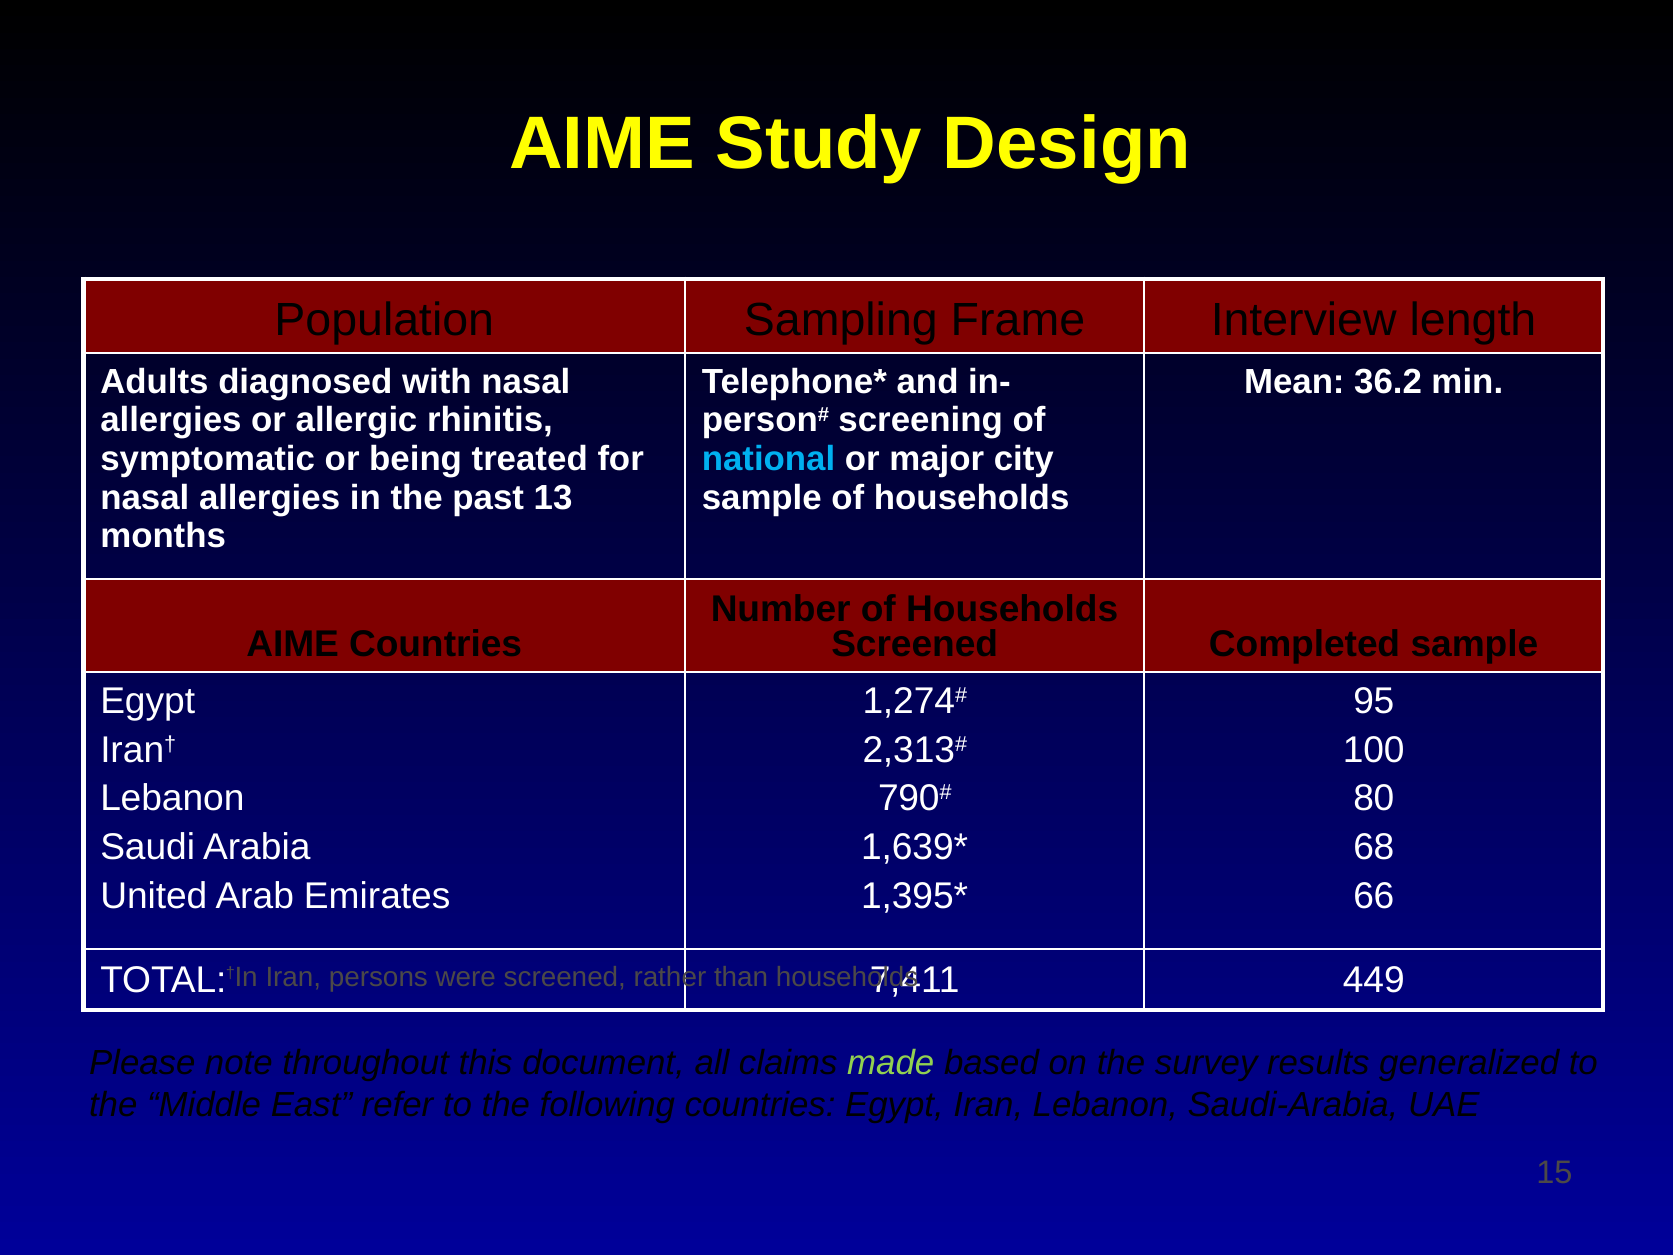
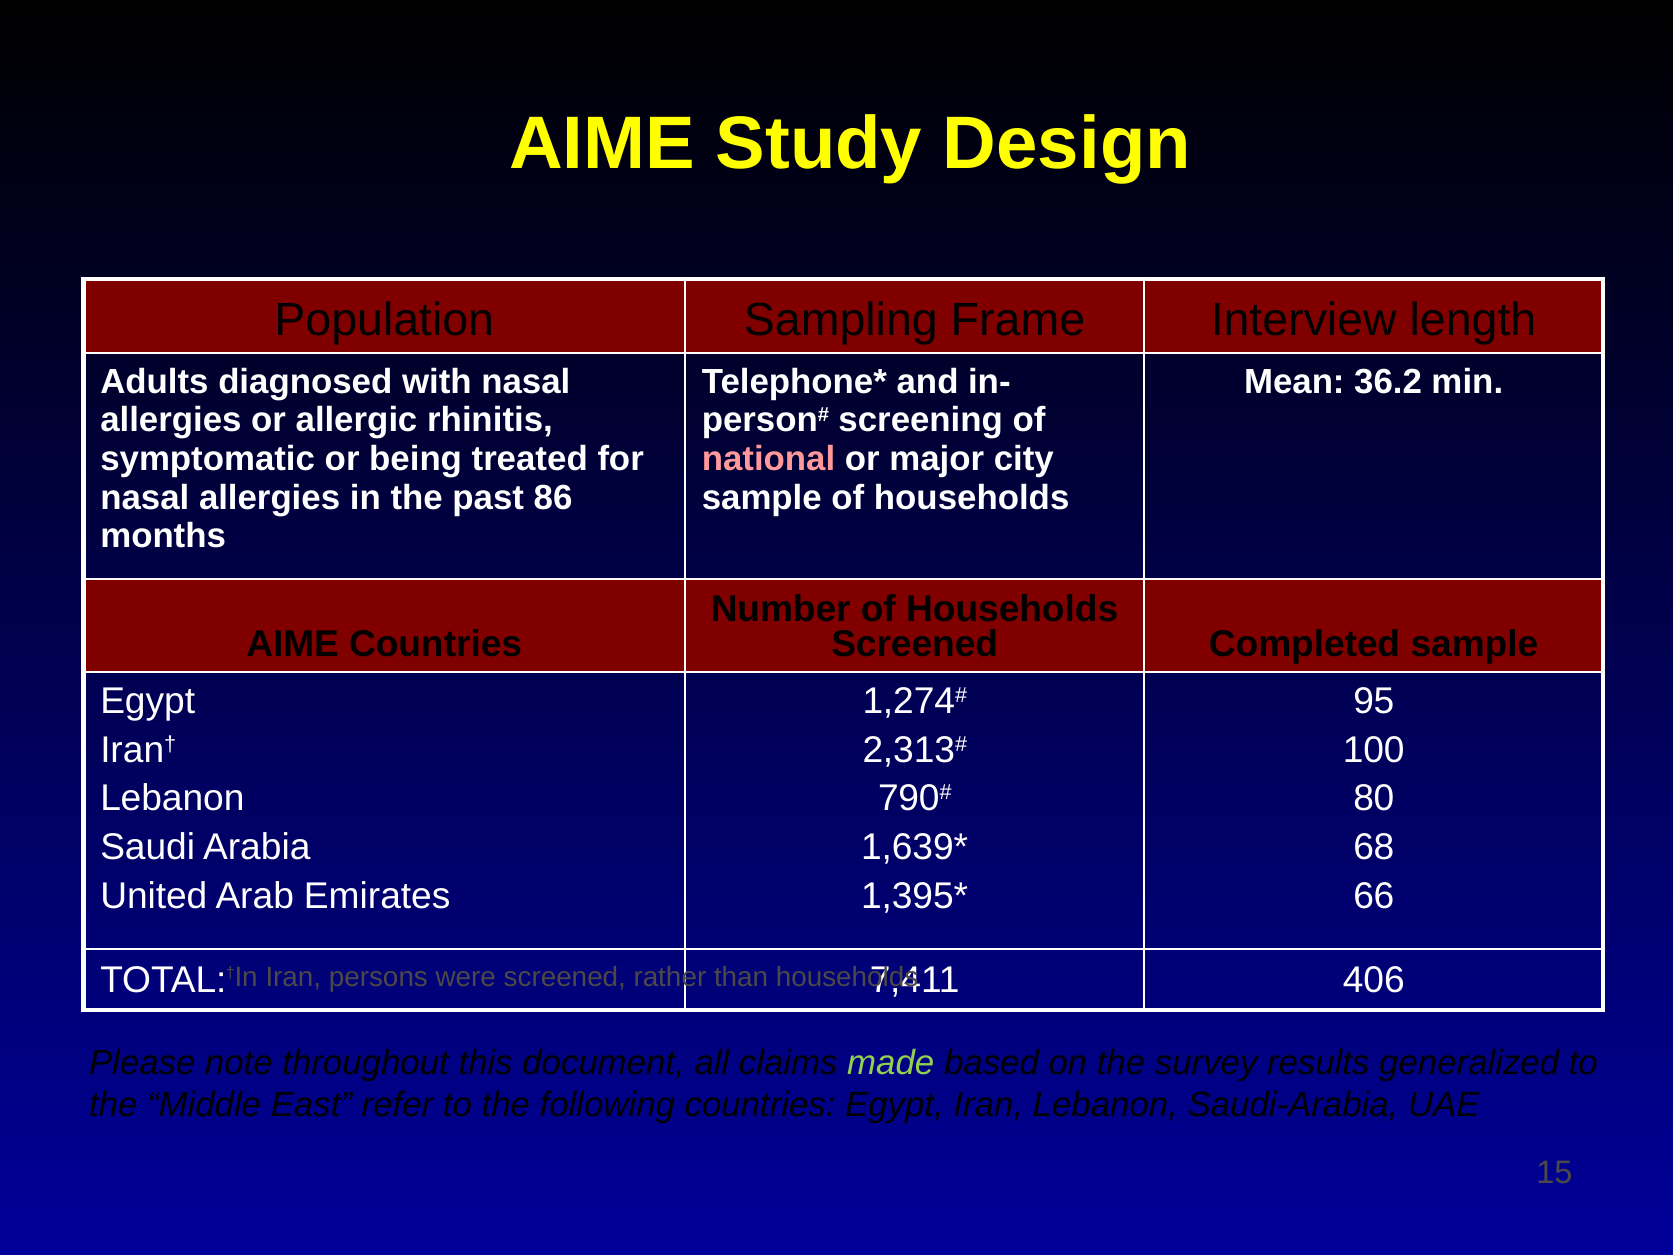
national colour: light blue -> pink (769, 459)
13: 13 -> 86 (553, 498)
449: 449 -> 406 (1374, 980)
